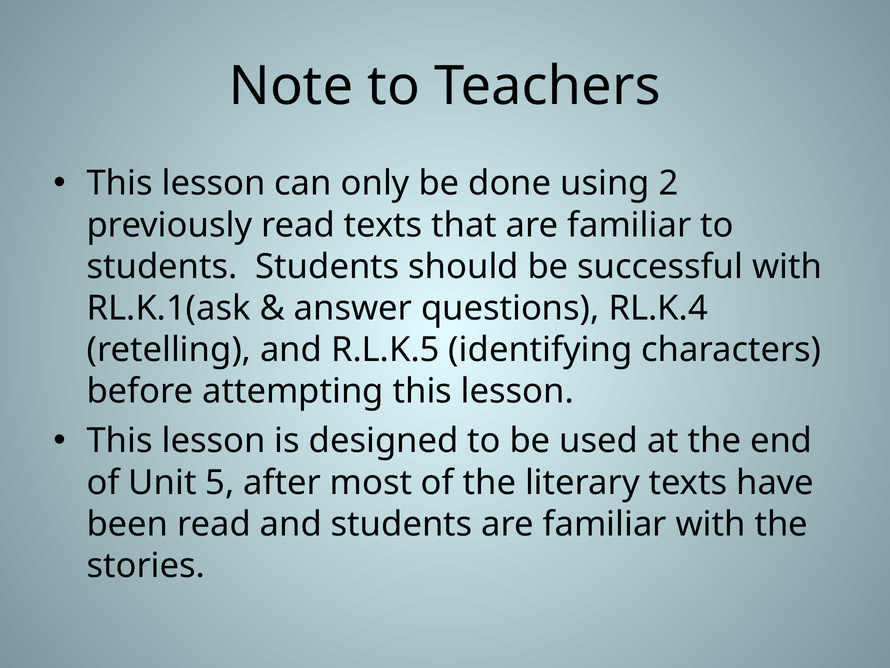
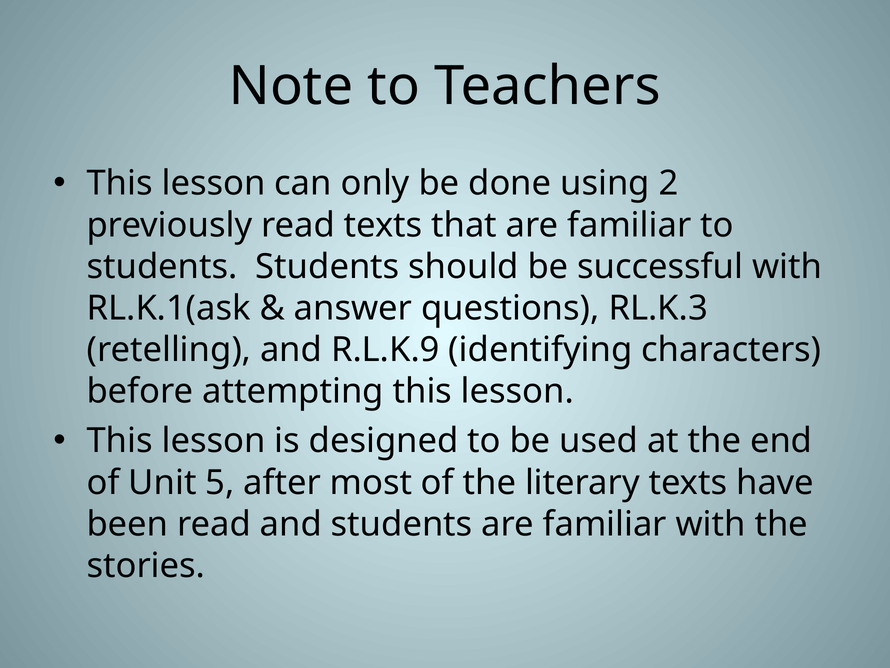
RL.K.4: RL.K.4 -> RL.K.3 (658, 308)
R.L.K.5: R.L.K.5 -> R.L.K.9 (385, 350)
